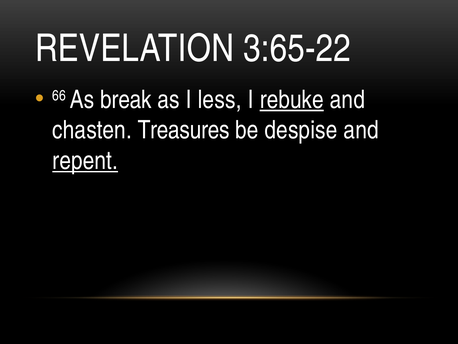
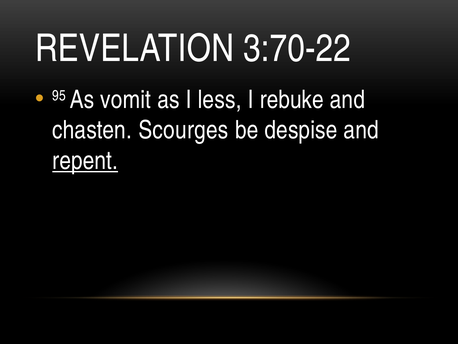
3:65-22: 3:65-22 -> 3:70-22 (297, 48)
66: 66 -> 95 (59, 95)
break: break -> vomit (126, 99)
rebuke underline: present -> none (292, 99)
Treasures: Treasures -> Scourges (183, 130)
